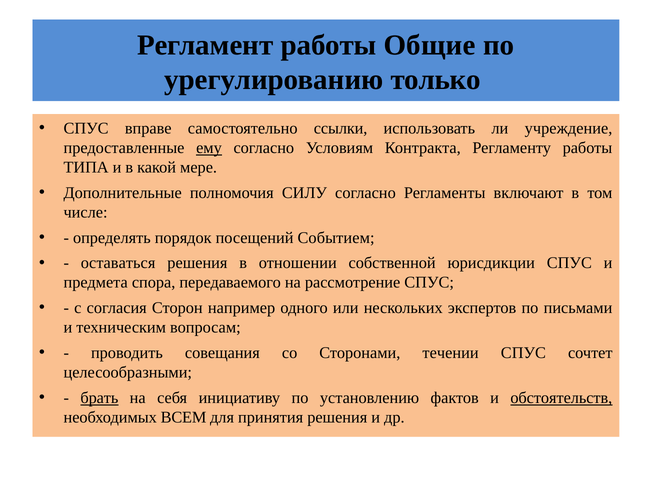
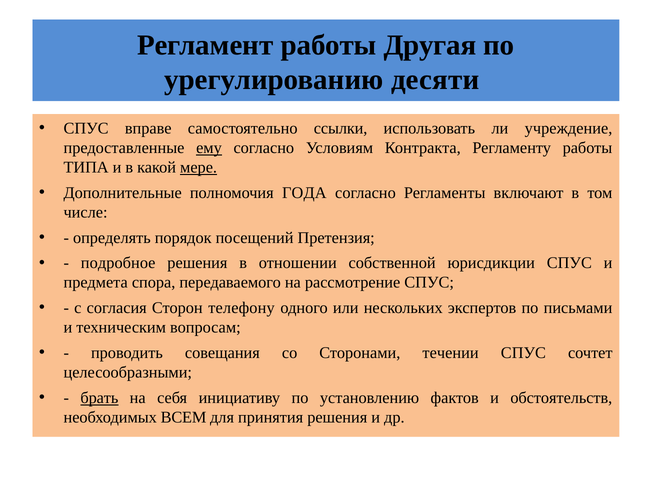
Общие: Общие -> Другая (430, 45)
только: только -> десяти (435, 80)
мере underline: none -> present (199, 167)
СИЛУ: СИЛУ -> ГОДА (304, 193)
Событием: Событием -> Претензия (336, 238)
оставаться: оставаться -> подробное (118, 263)
например: например -> телефону (241, 308)
обстоятельств underline: present -> none (561, 398)
